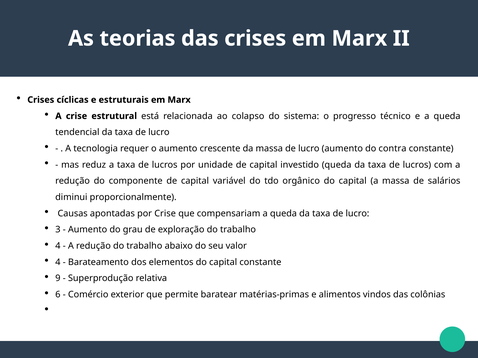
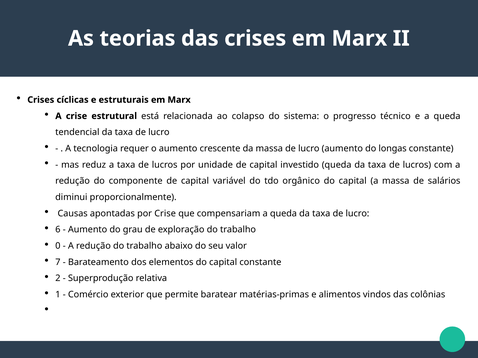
contra: contra -> longas (393, 149)
3: 3 -> 6 (58, 230)
4: 4 -> 0 (58, 246)
4: 4 -> 7 (58, 262)
9: 9 -> 2 (58, 279)
6: 6 -> 1 (58, 295)
